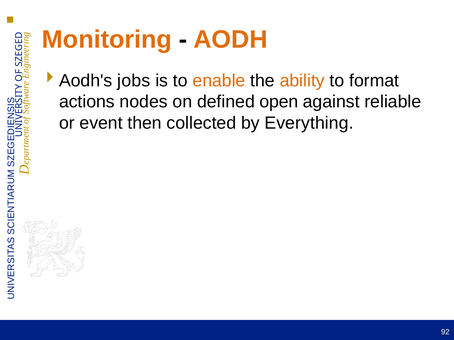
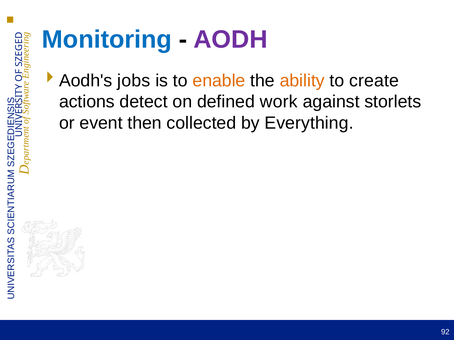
Monitoring colour: orange -> blue (107, 40)
AODH colour: orange -> purple (231, 40)
format: format -> create (374, 81)
nodes: nodes -> detect (144, 102)
open: open -> work (279, 102)
reliable: reliable -> storlets (393, 102)
